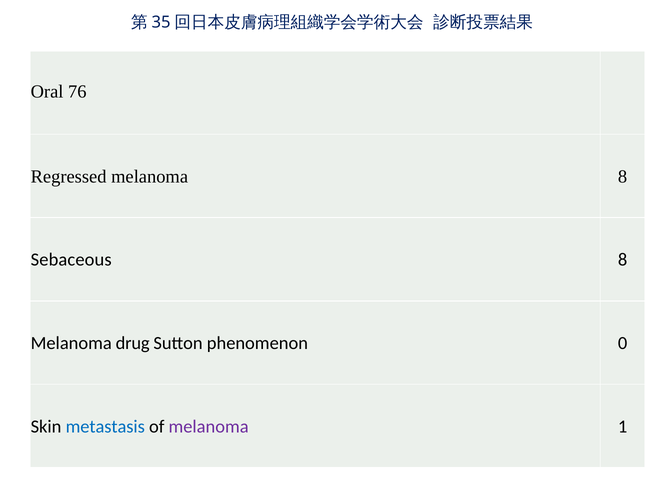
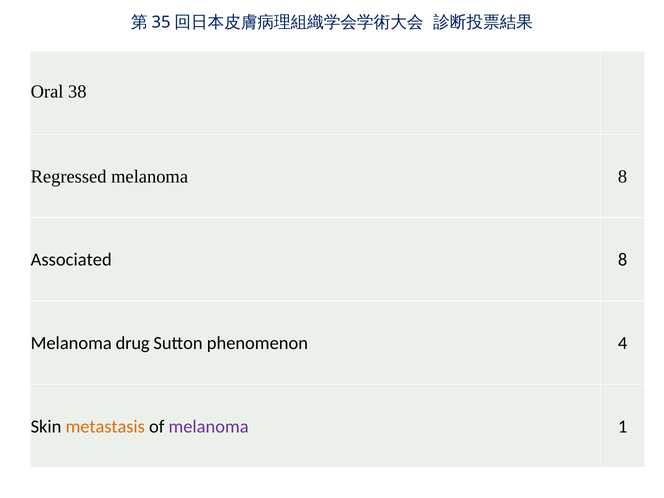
76: 76 -> 38 (77, 91)
Sebaceous: Sebaceous -> Associated (71, 260)
0: 0 -> 4 (623, 343)
metastasis colour: blue -> orange (105, 426)
